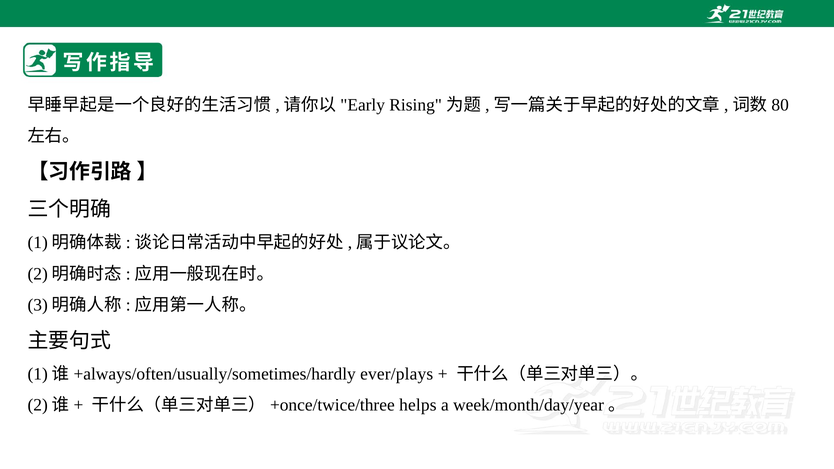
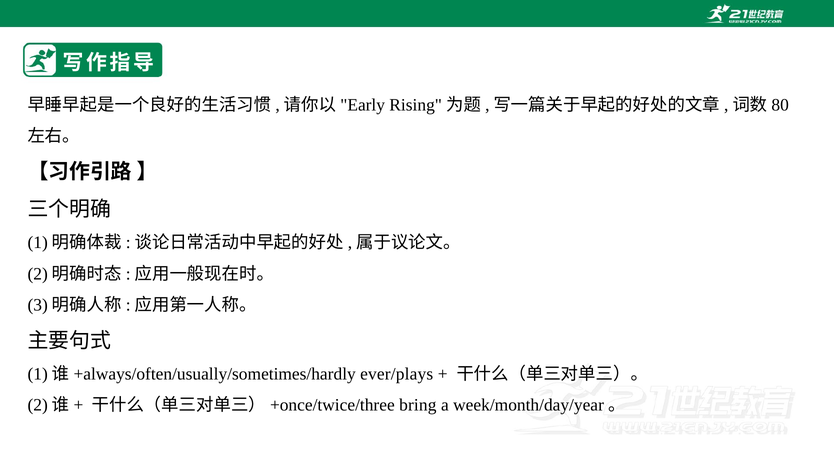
helps: helps -> bring (418, 405)
